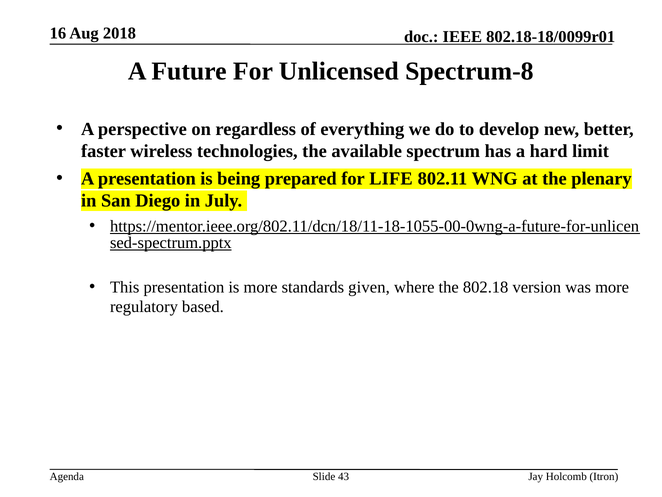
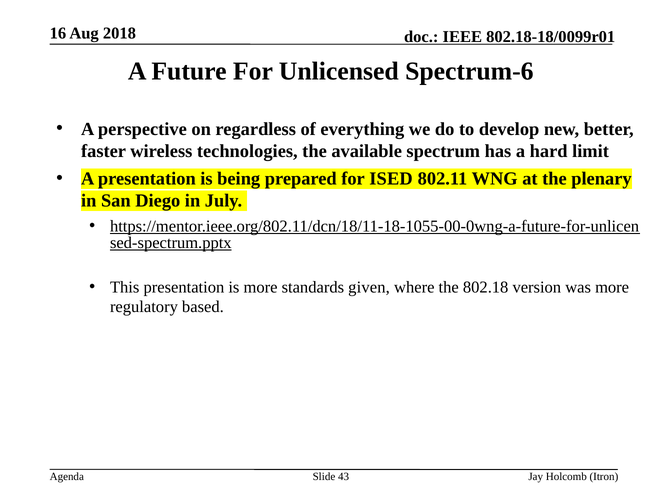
Spectrum-8: Spectrum-8 -> Spectrum-6 (469, 71)
LIFE: LIFE -> ISED (391, 179)
